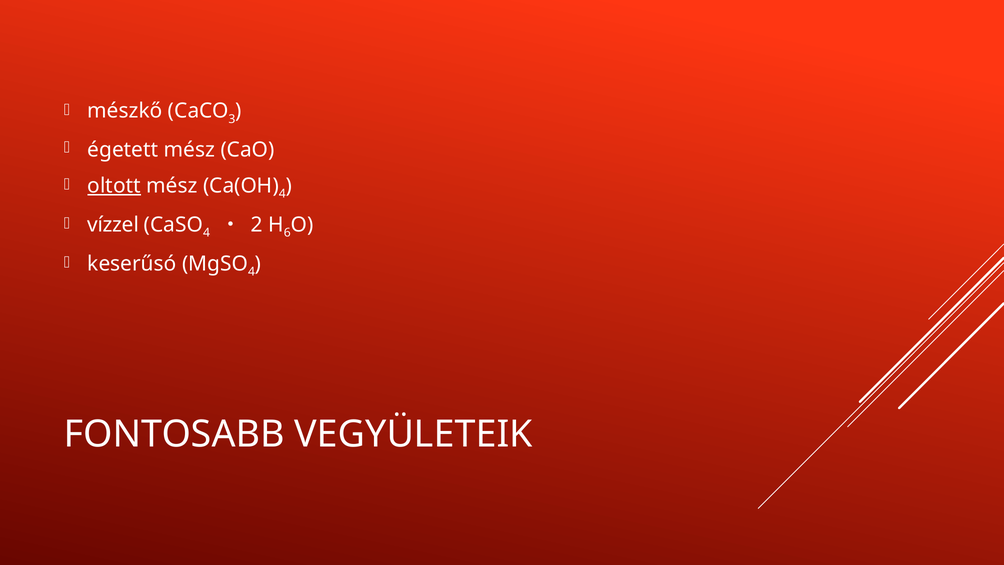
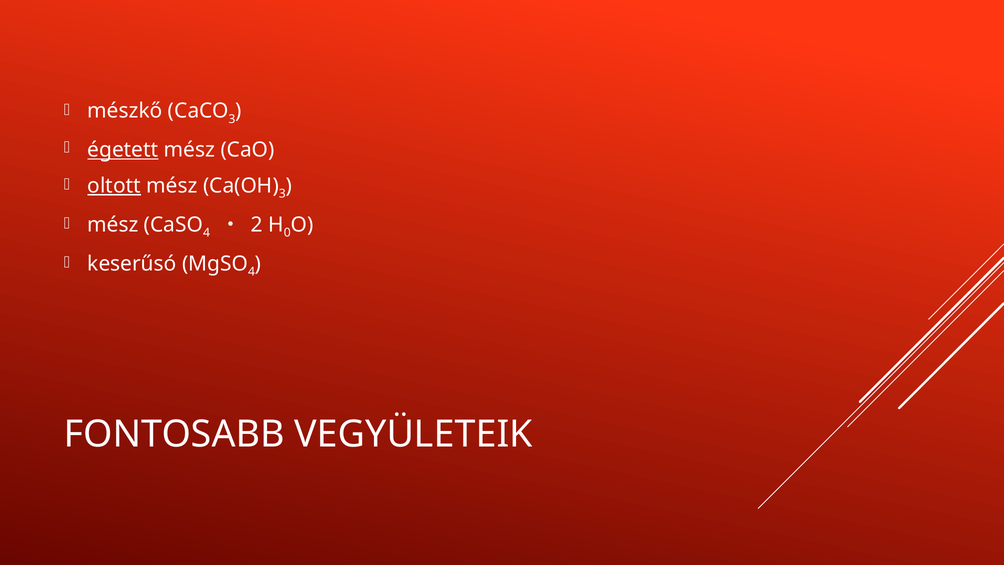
égetett underline: none -> present (123, 150)
4: 4 -> 3 (282, 194)
vízzel: vízzel -> mész (113, 225)
6: 6 -> 0 (287, 233)
